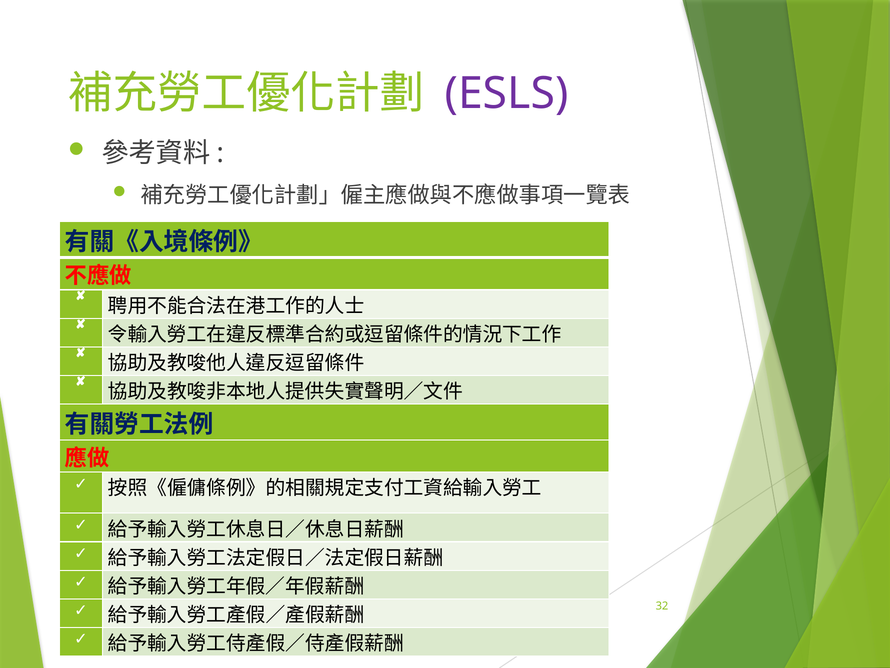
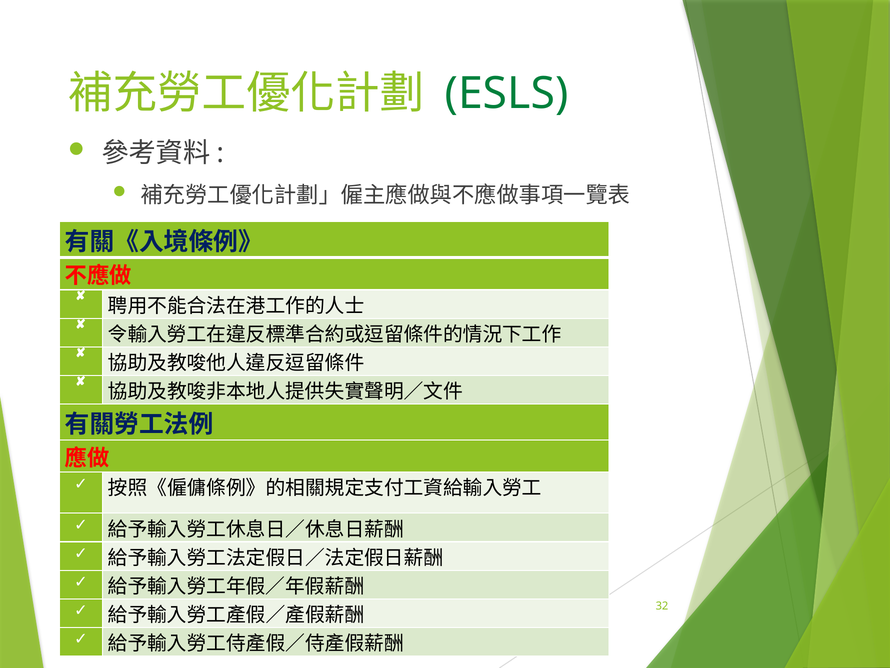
ESLS colour: purple -> green (507, 94)
